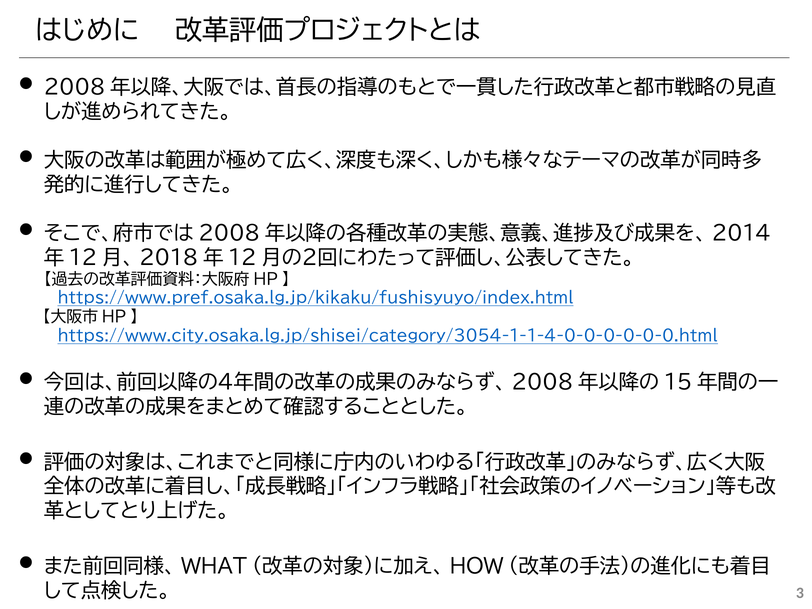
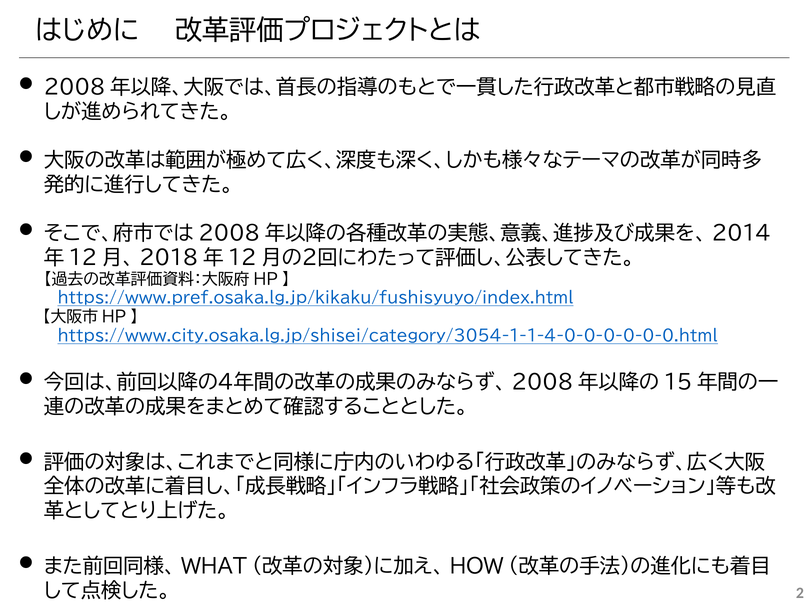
3: 3 -> 2 (800, 593)
